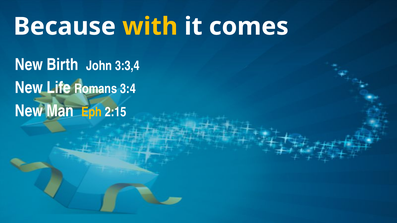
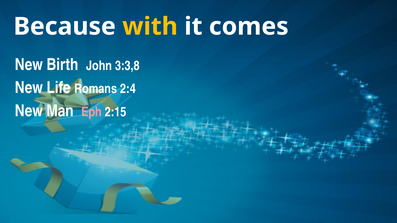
3:3,4: 3:3,4 -> 3:3,8 (127, 66)
3:4: 3:4 -> 2:4 (128, 89)
Eph colour: yellow -> pink (92, 112)
